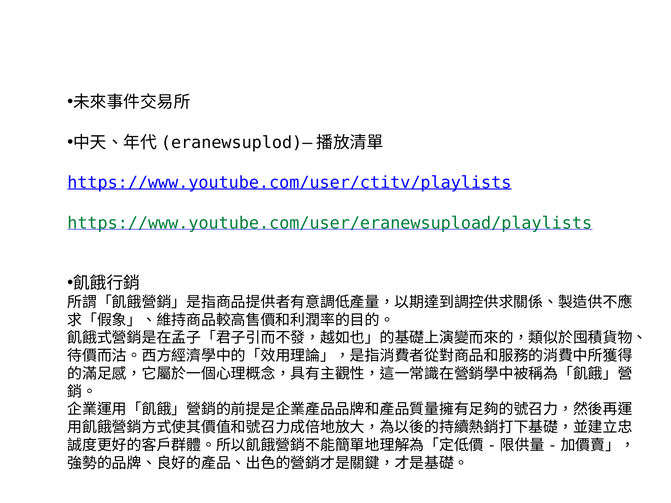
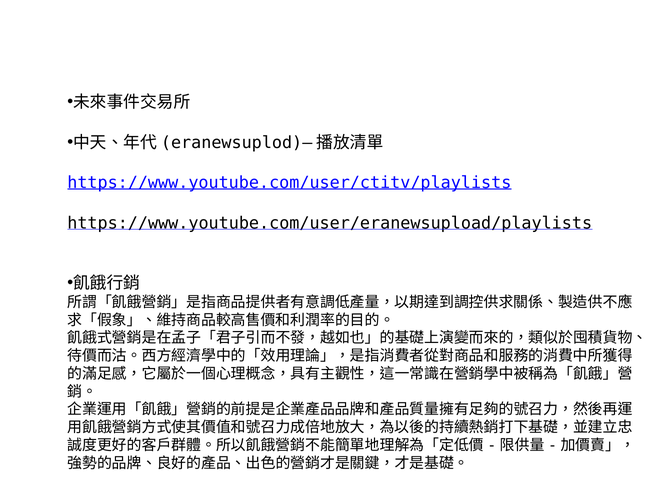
https://www.youtube.com/user/eranewsupload/playlists colour: green -> black (330, 223)
